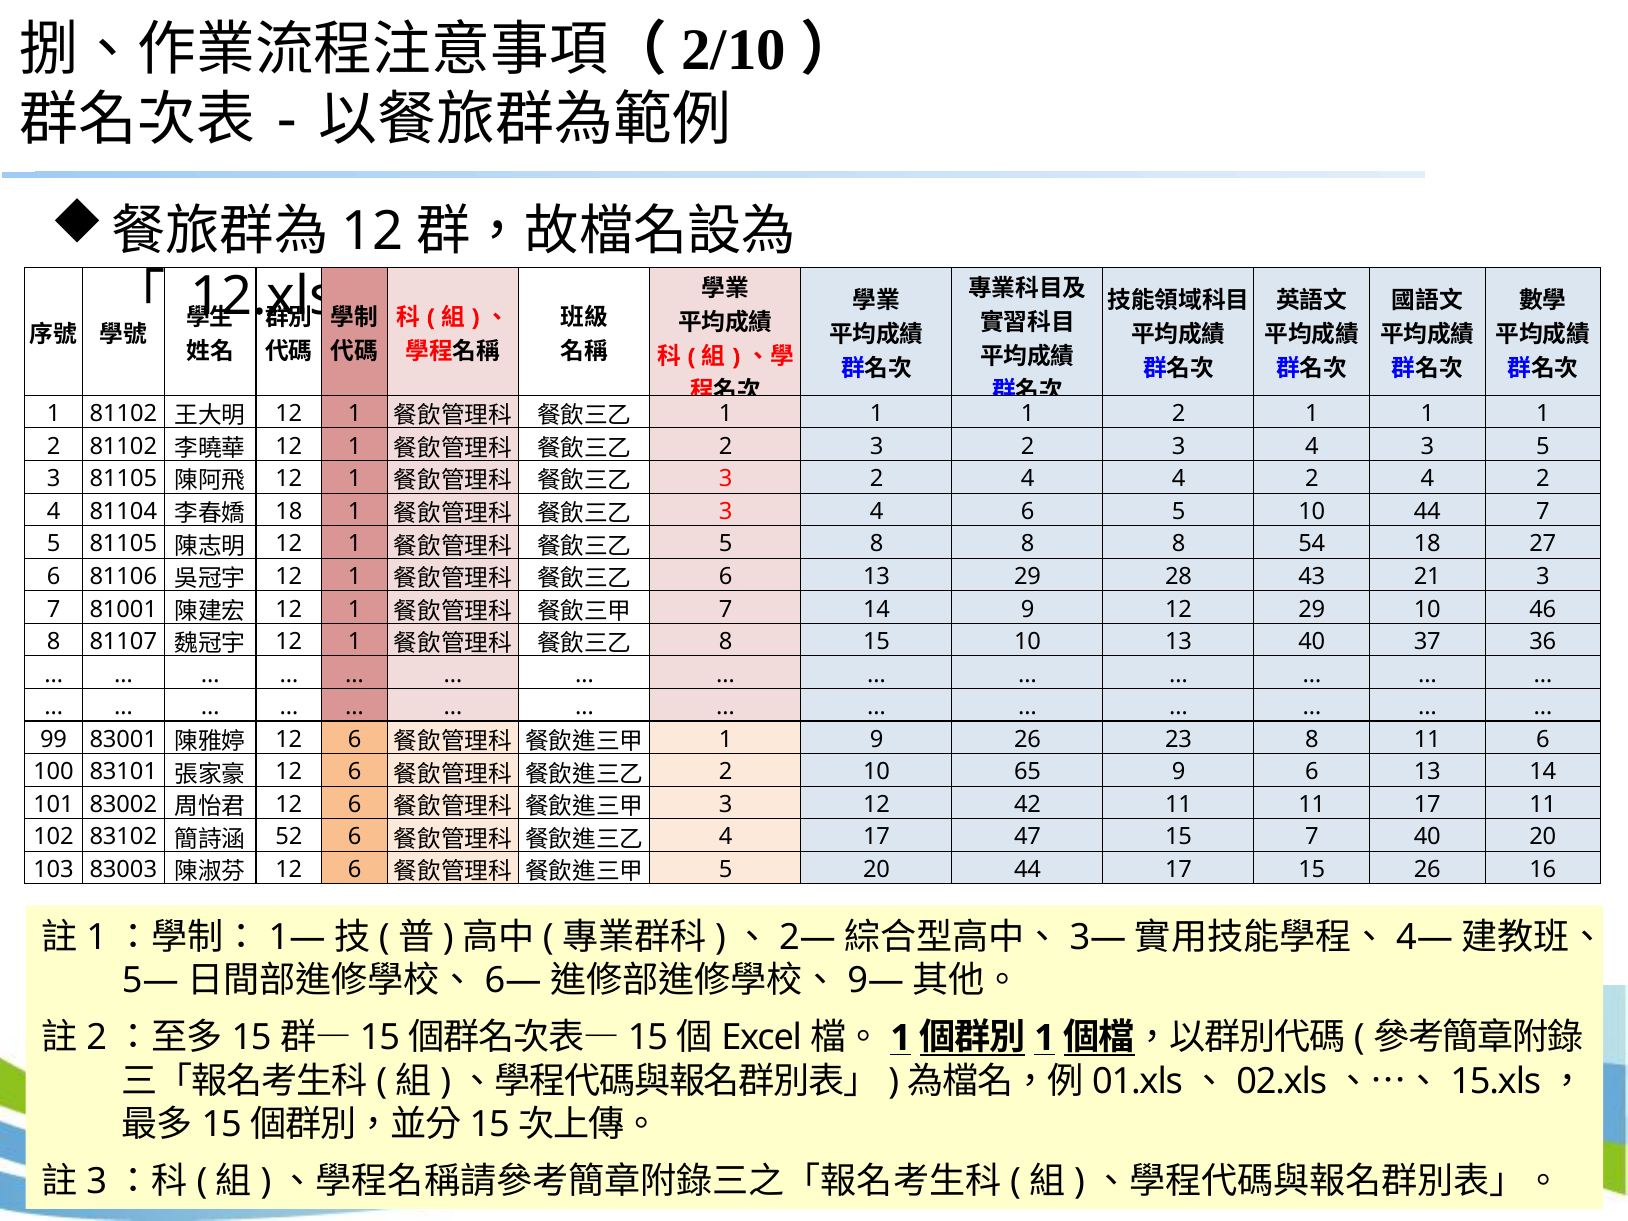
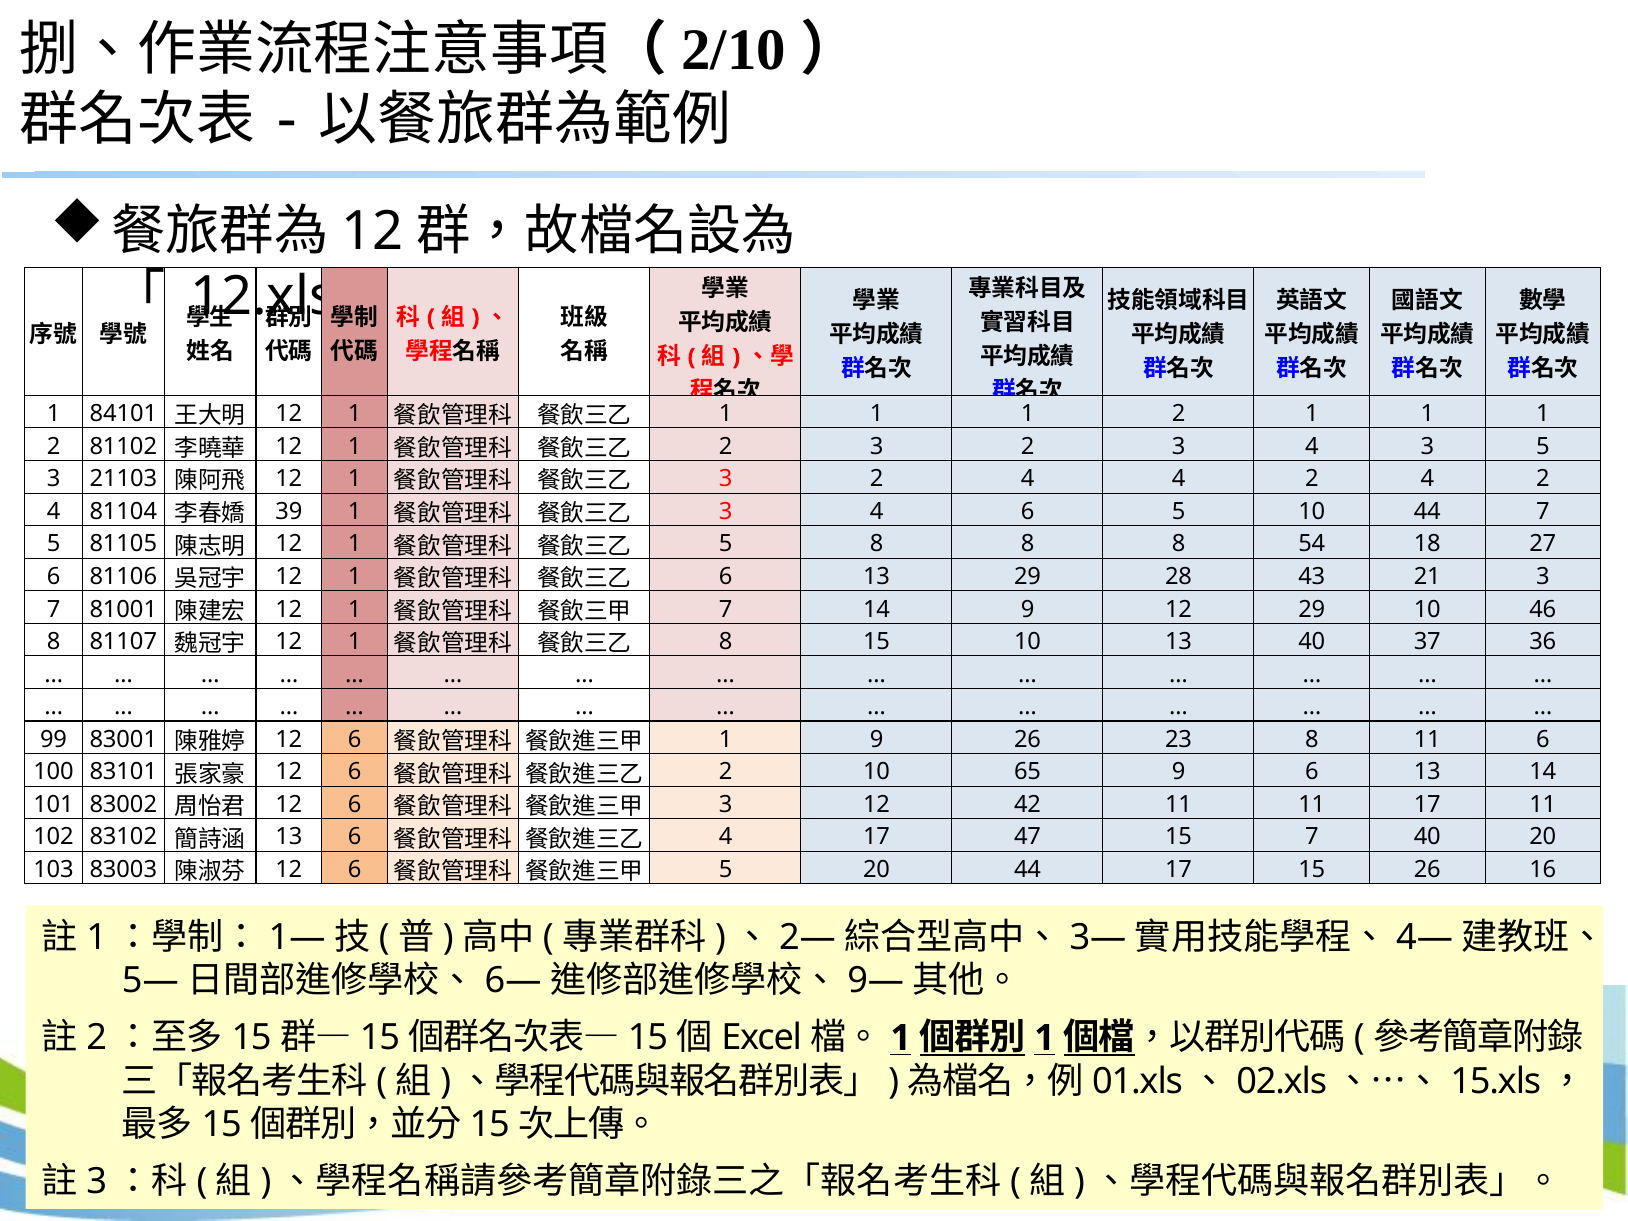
1 81102: 81102 -> 84101 (123, 414)
3 81105: 81105 -> 21103 (123, 479)
18: 18 -> 39 (289, 512)
52: 52 -> 13 (289, 837)
